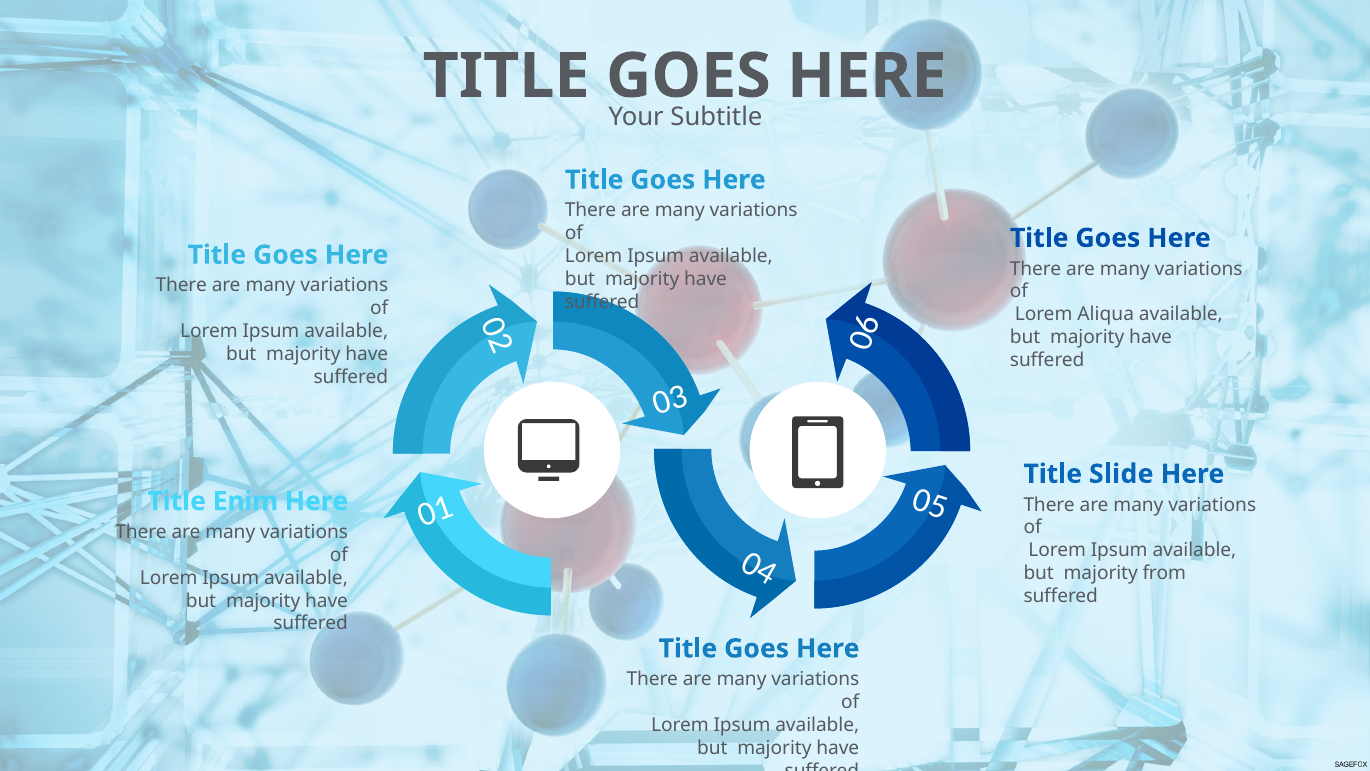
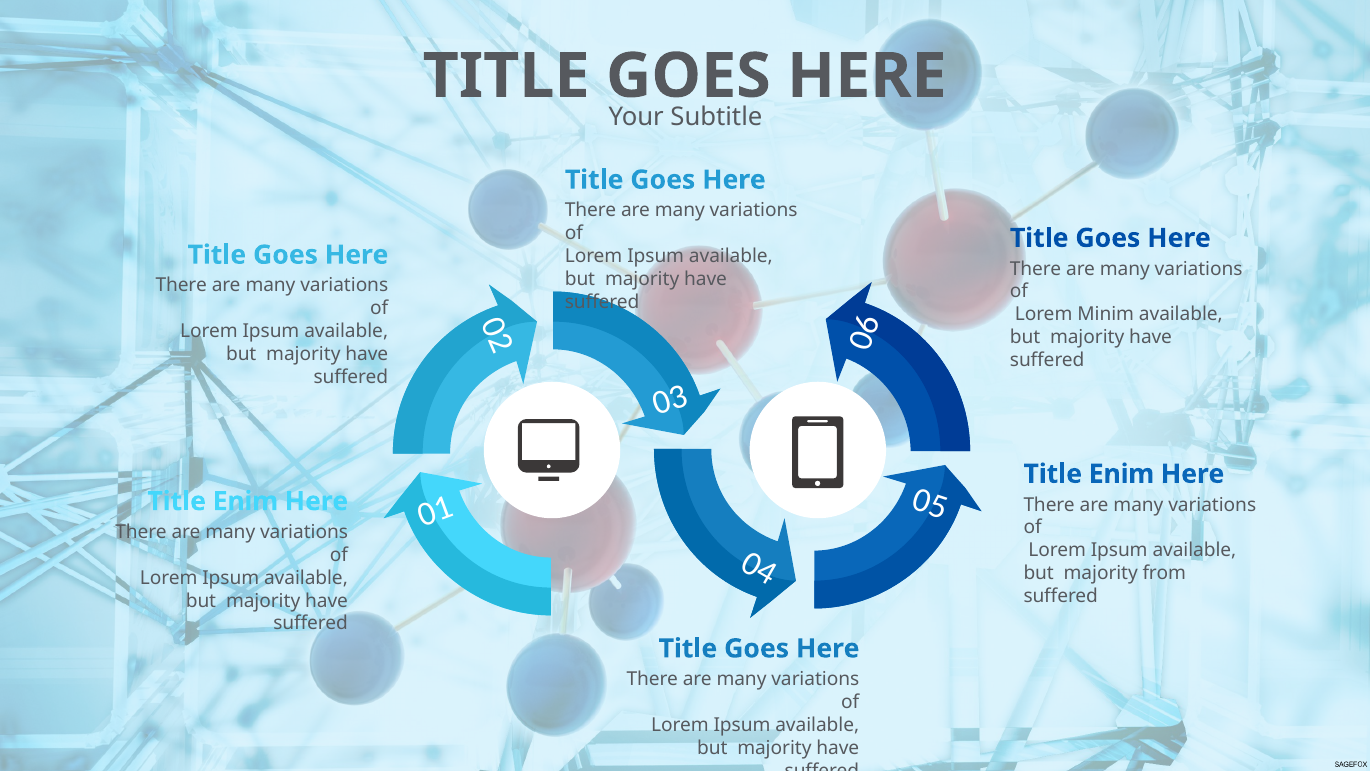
Aliqua: Aliqua -> Minim (1106, 314)
Slide: Slide -> Enim (1122, 474)
